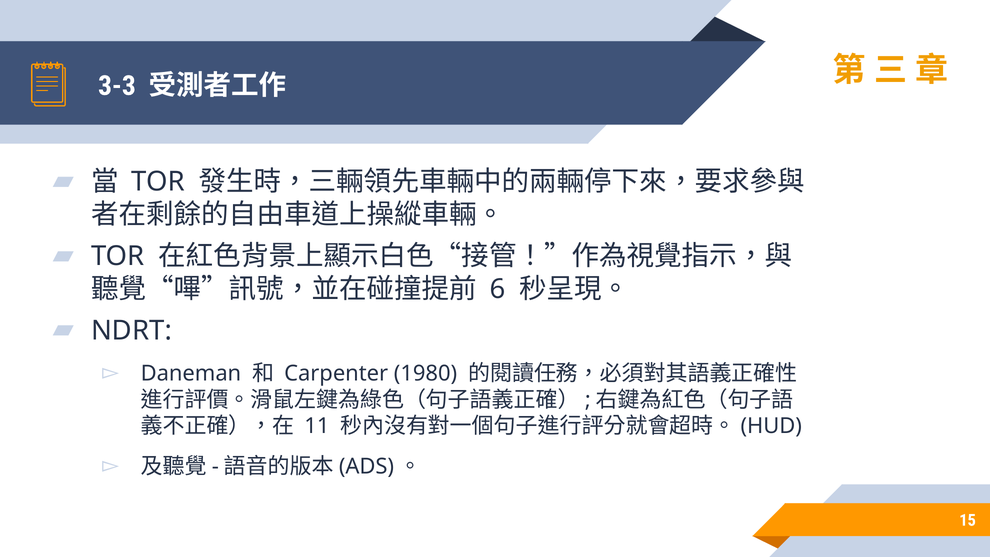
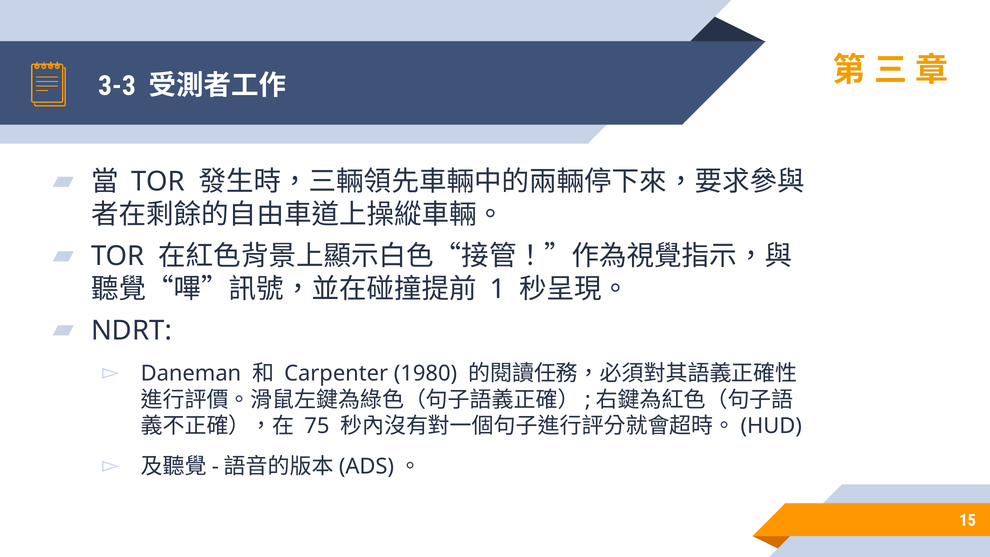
6: 6 -> 1 (498, 289)
11: 11 -> 75 (317, 426)
